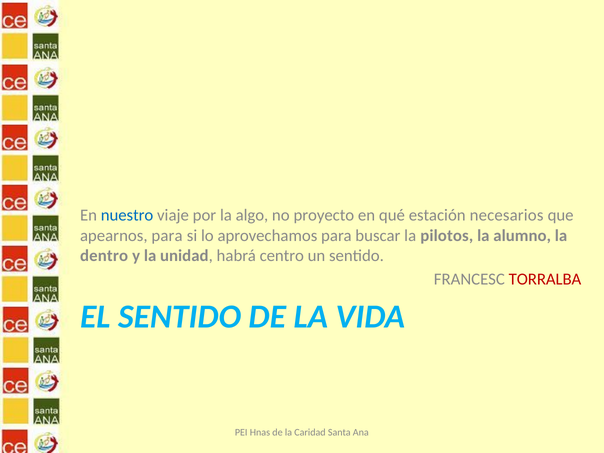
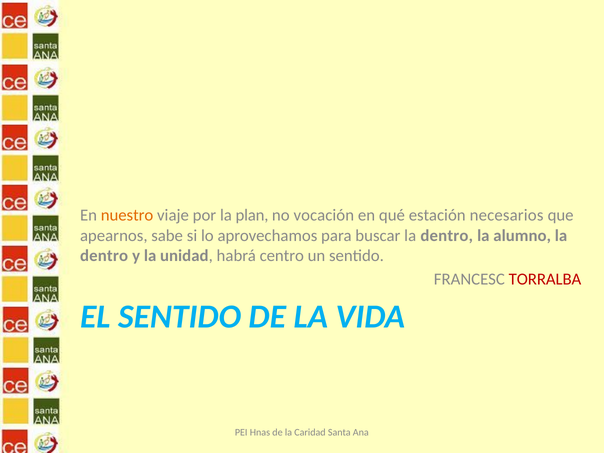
nuestro colour: blue -> orange (127, 215)
algo: algo -> plan (252, 215)
proyecto: proyecto -> vocación (324, 215)
apearnos para: para -> sabe (167, 236)
buscar la pilotos: pilotos -> dentro (447, 236)
